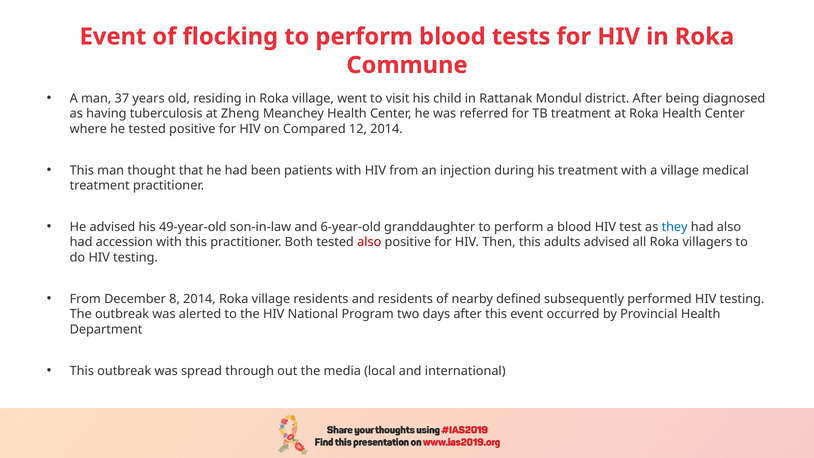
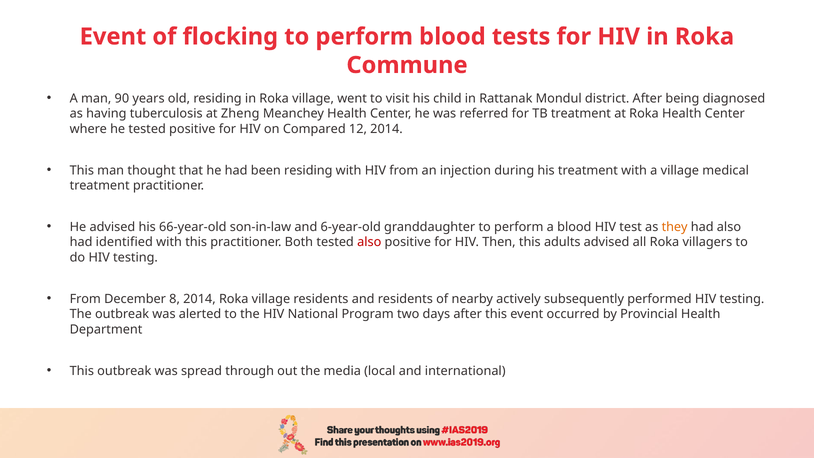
37: 37 -> 90 (122, 98)
been patients: patients -> residing (308, 170)
49-year-old: 49-year-old -> 66-year-old (193, 227)
they colour: blue -> orange (675, 227)
accession: accession -> identified (124, 242)
defined: defined -> actively (518, 299)
